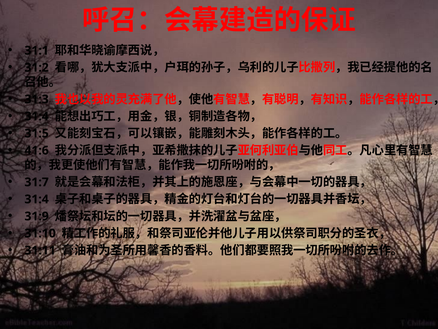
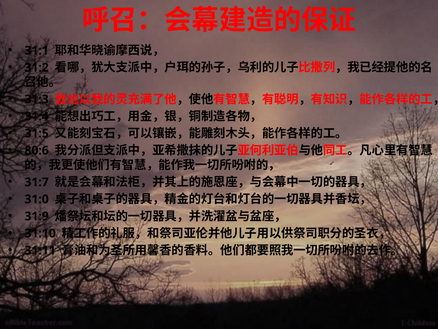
41:6: 41:6 -> 80:6 (37, 150)
31:4: 31:4 -> 31:0 (37, 199)
